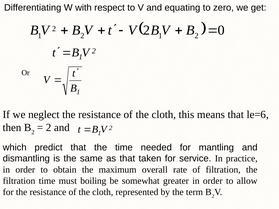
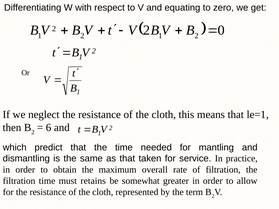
le=6: le=6 -> le=1 (258, 115)
2: 2 -> 6 (49, 128)
boiling: boiling -> retains (93, 181)
